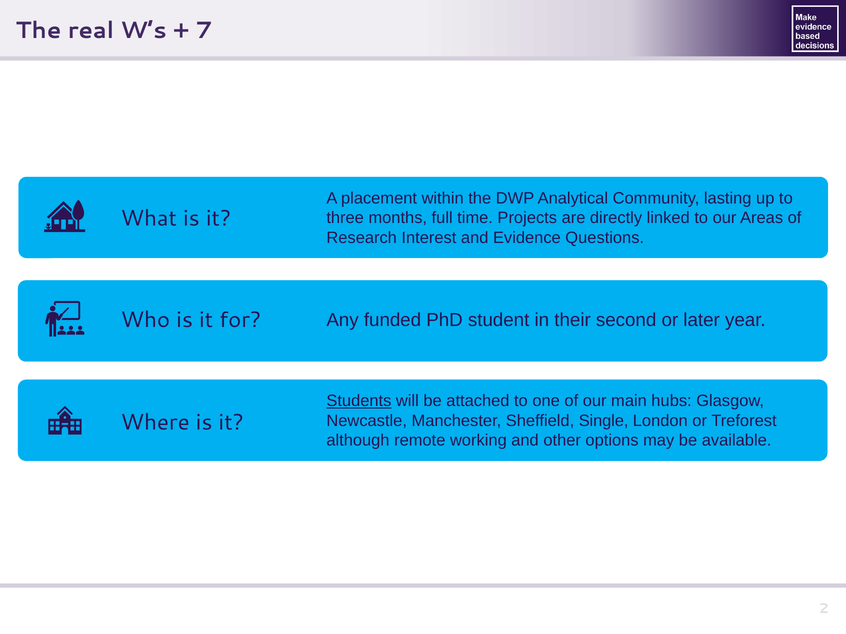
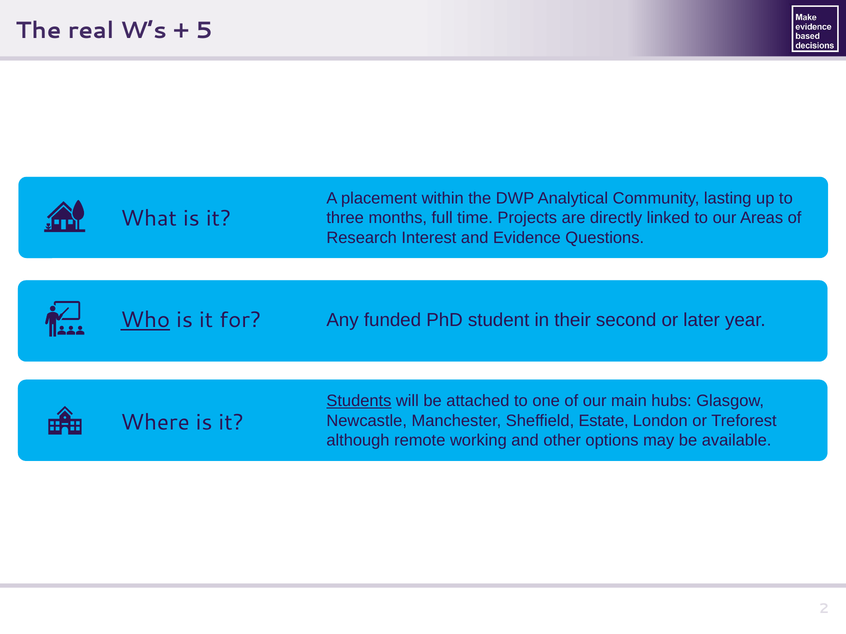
7: 7 -> 5 (204, 31)
Who underline: none -> present (145, 320)
Single: Single -> Estate (604, 421)
